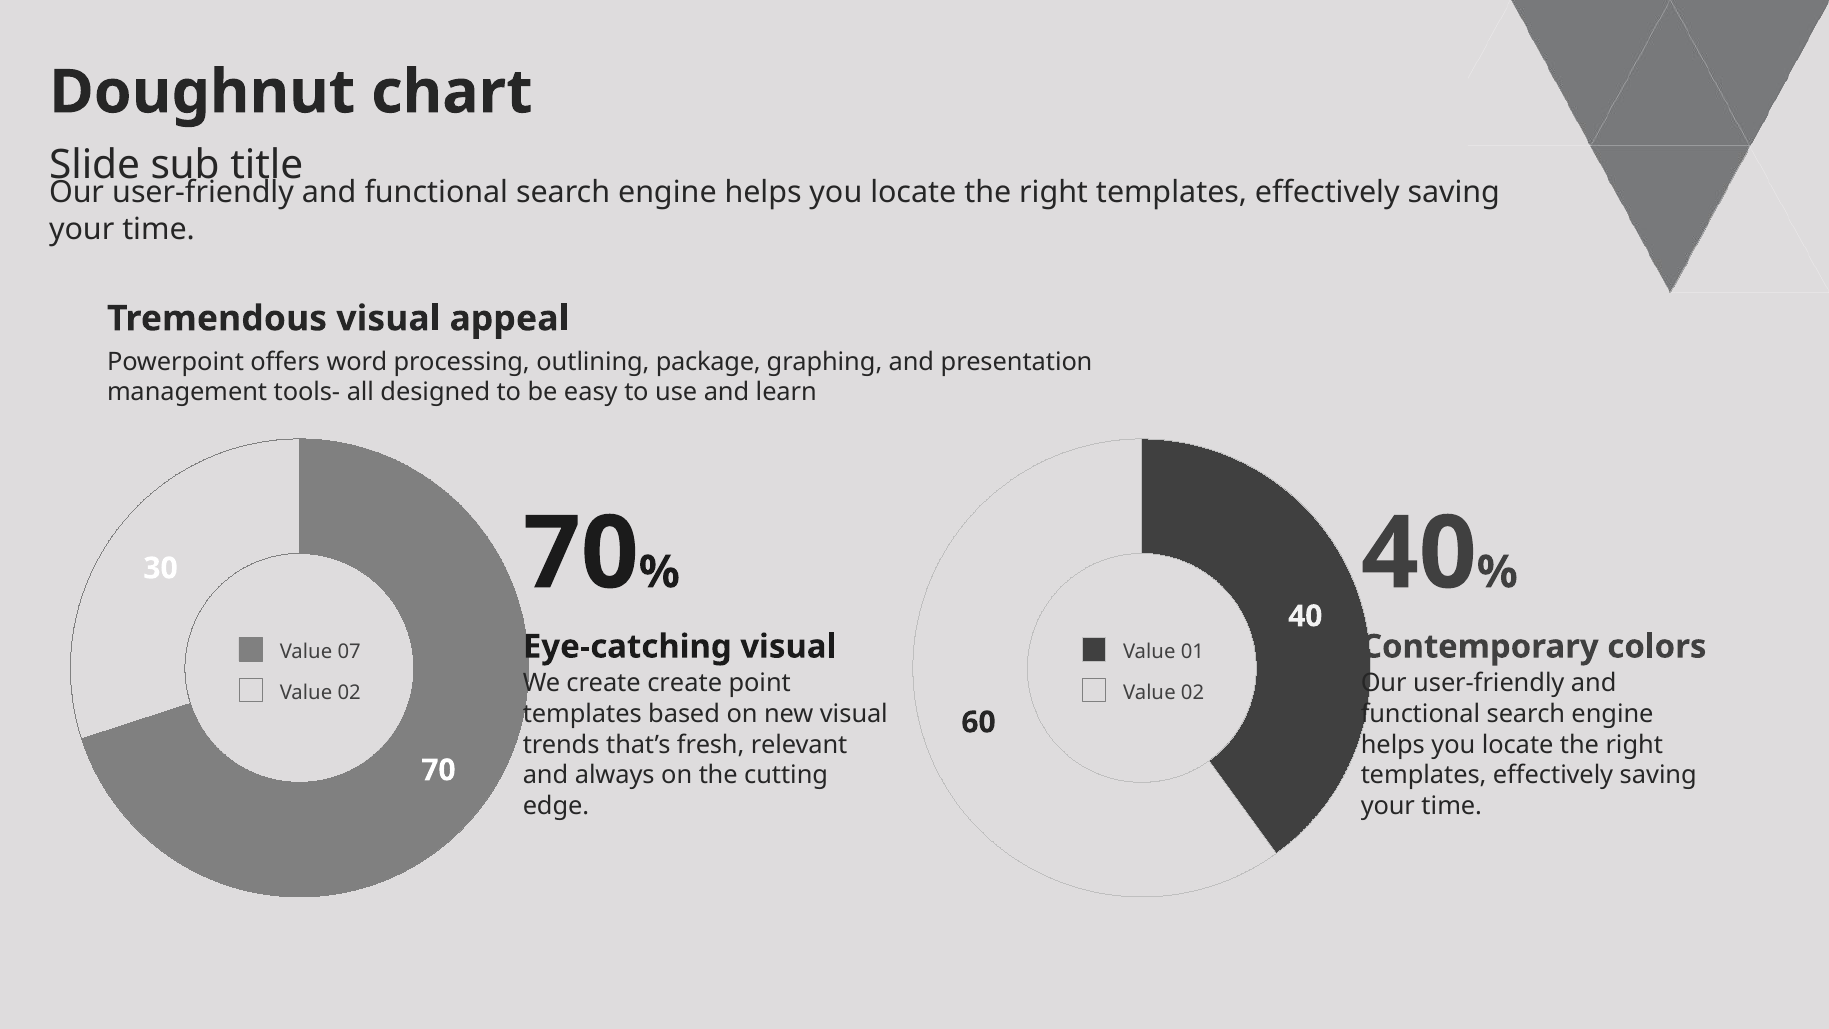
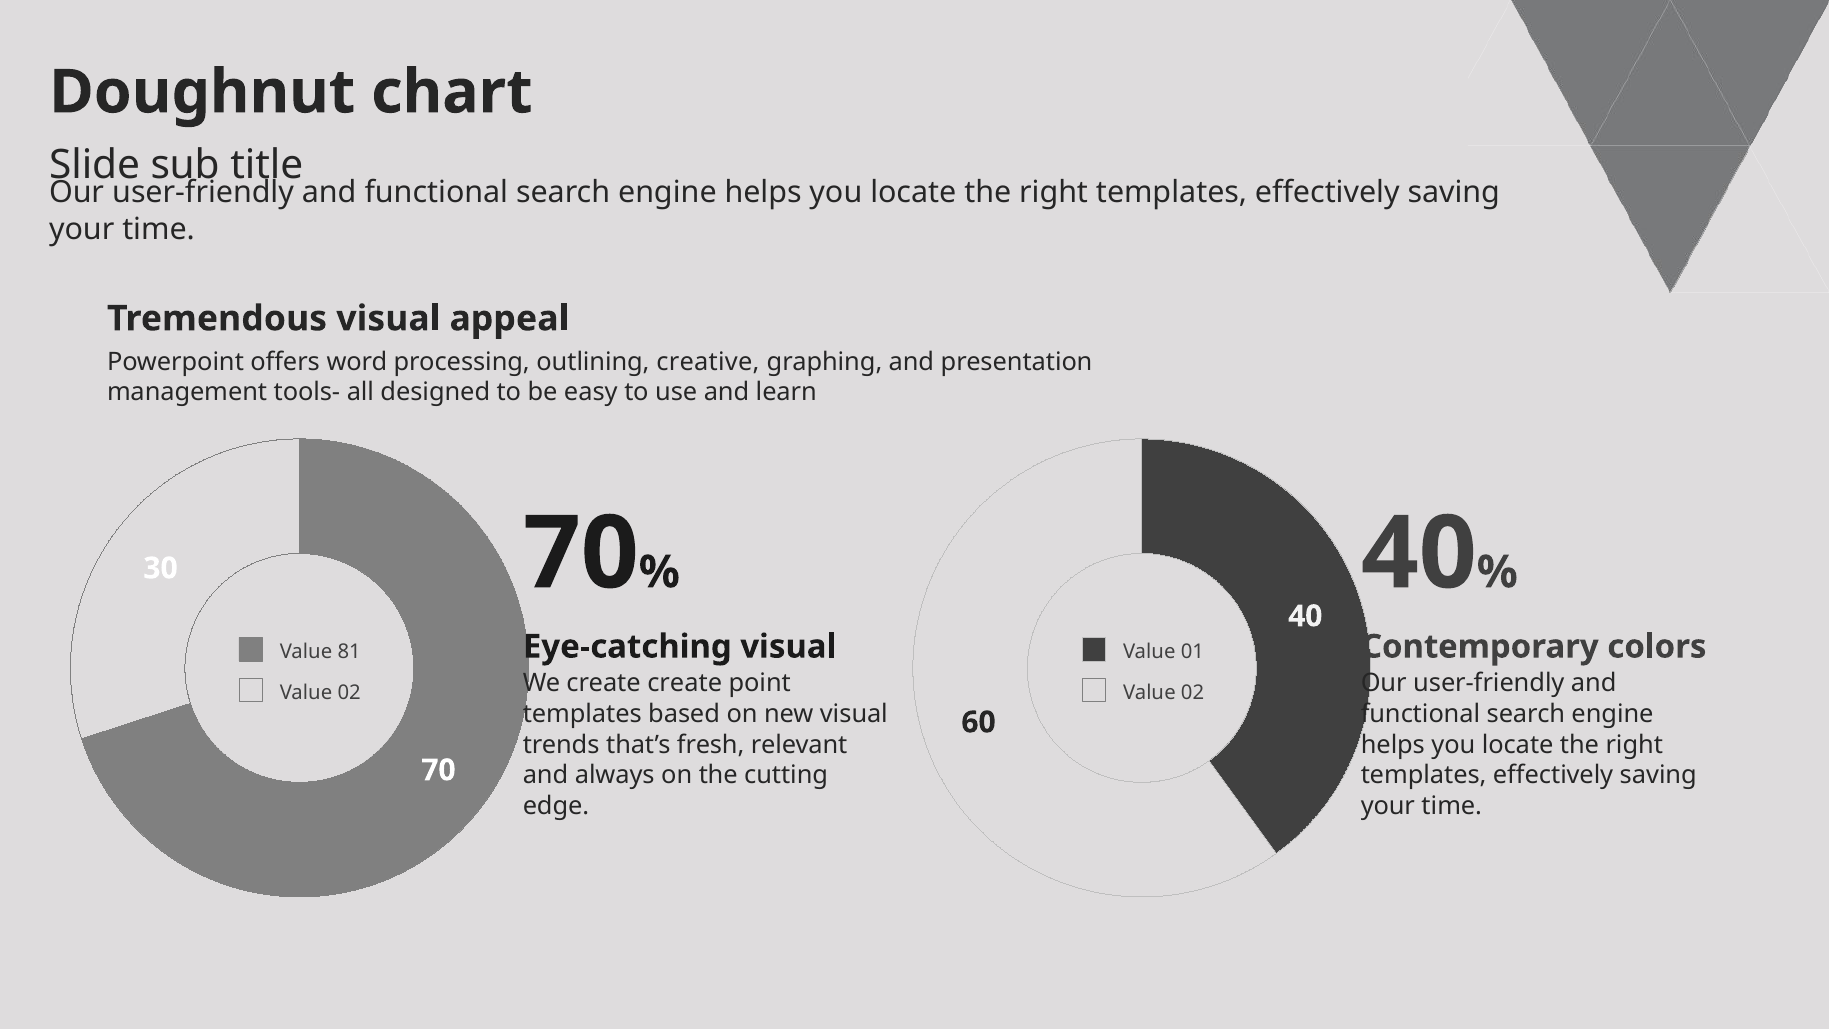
package: package -> creative (708, 362)
07: 07 -> 81 (349, 652)
